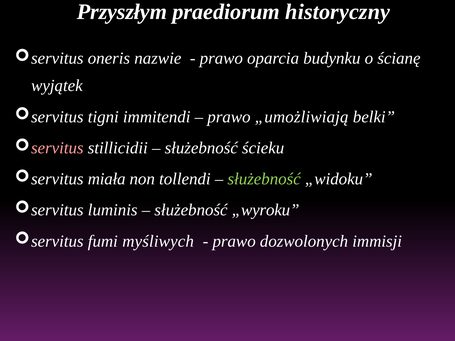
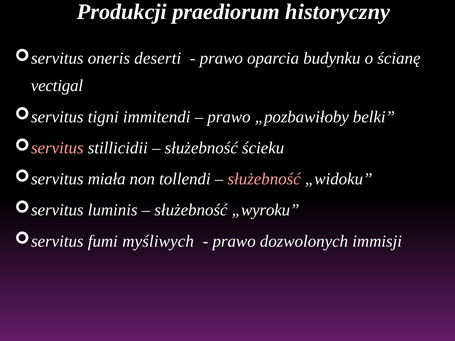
Przyszłym: Przyszłym -> Produkcji (122, 12)
nazwie: nazwie -> deserti (158, 58)
wyjątek: wyjątek -> vectigal (57, 86)
„umożliwiają: „umożliwiają -> „pozbawiłoby (302, 117)
służebność colour: light green -> pink (264, 179)
